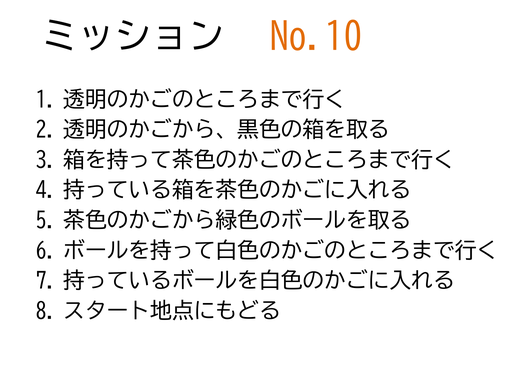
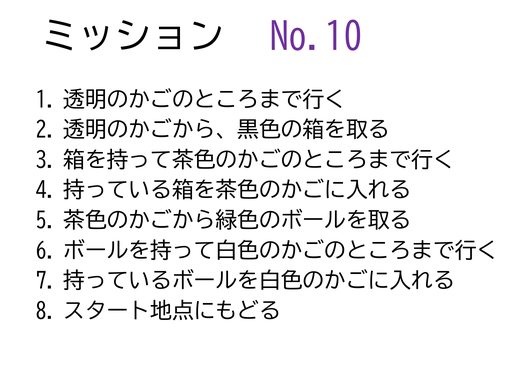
No.10 colour: orange -> purple (316, 37)
